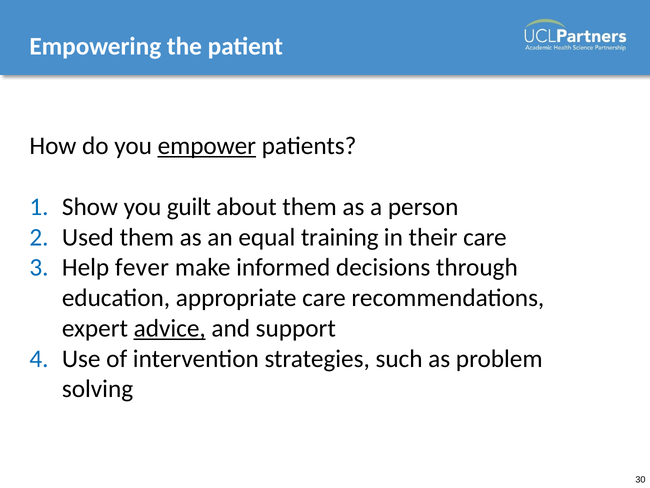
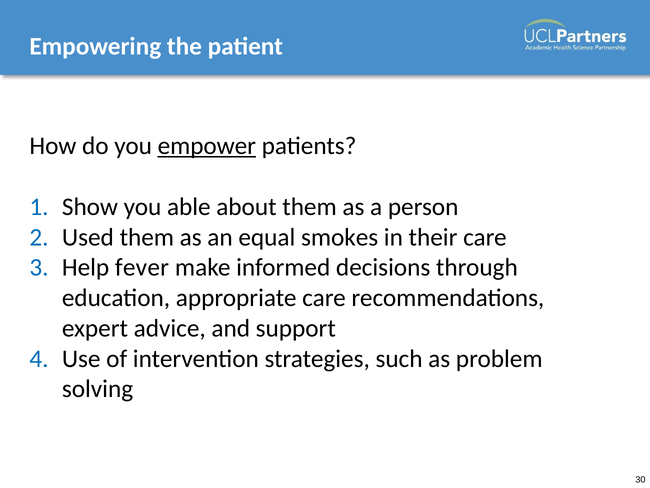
guilt: guilt -> able (189, 207)
training: training -> smokes (340, 237)
advice underline: present -> none (170, 328)
